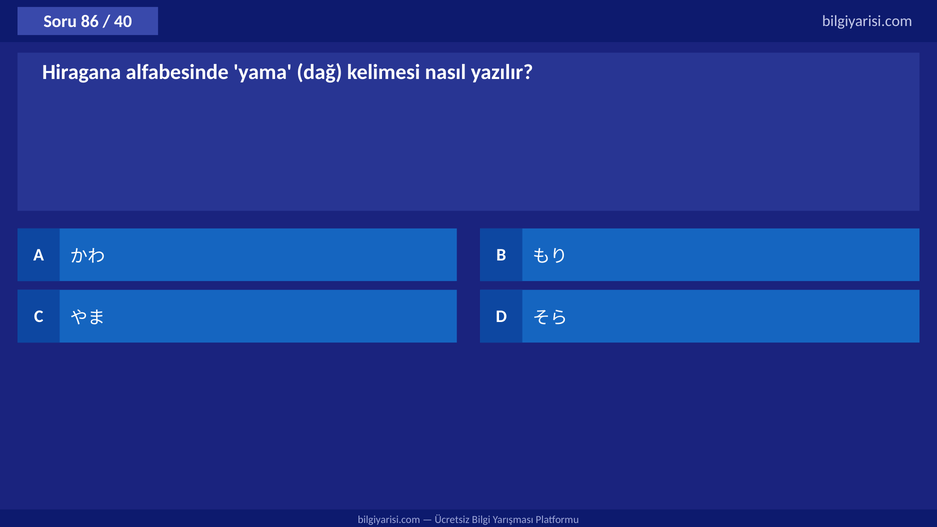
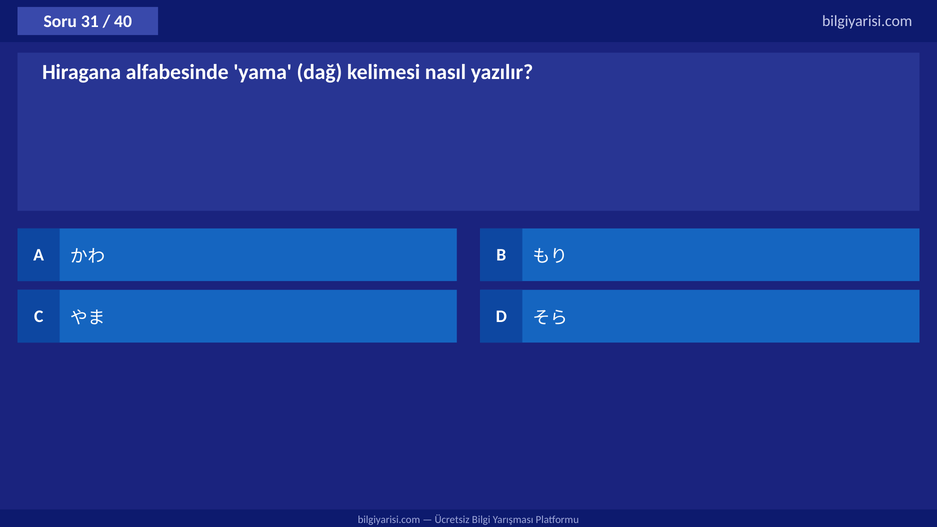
86: 86 -> 31 (90, 21)
